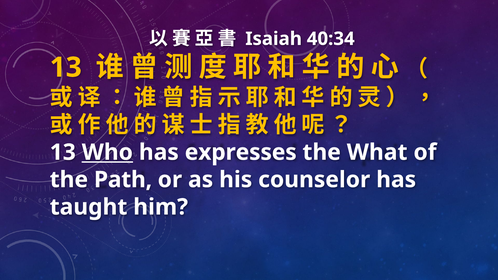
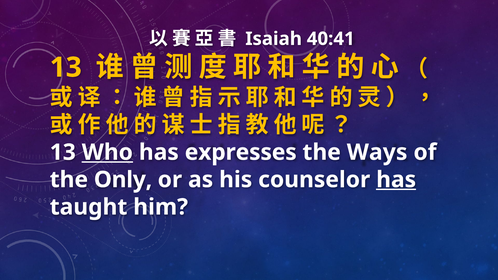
40:34: 40:34 -> 40:41 (331, 39)
What: What -> Ways (377, 152)
Path: Path -> Only (123, 180)
has underline: none -> present (396, 180)
